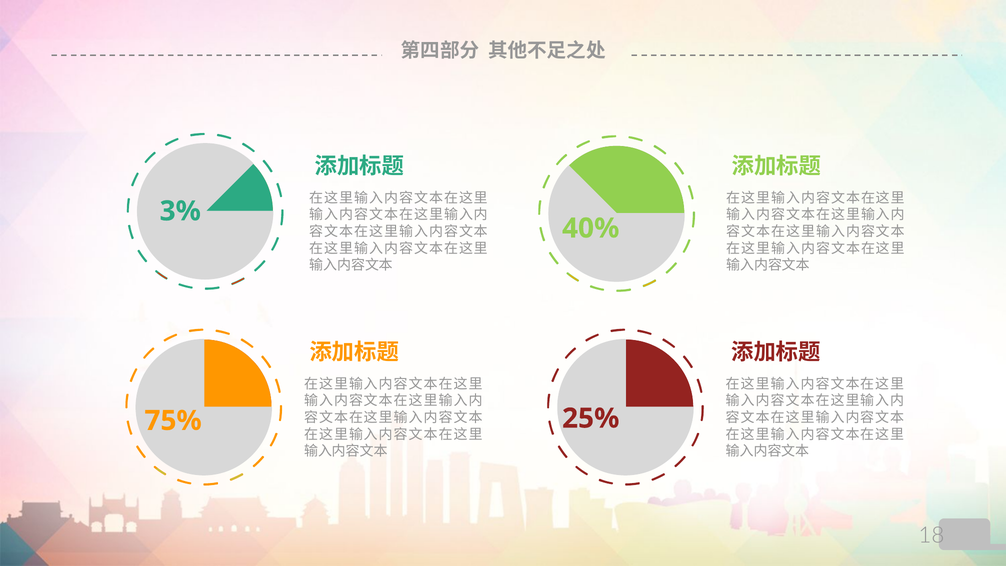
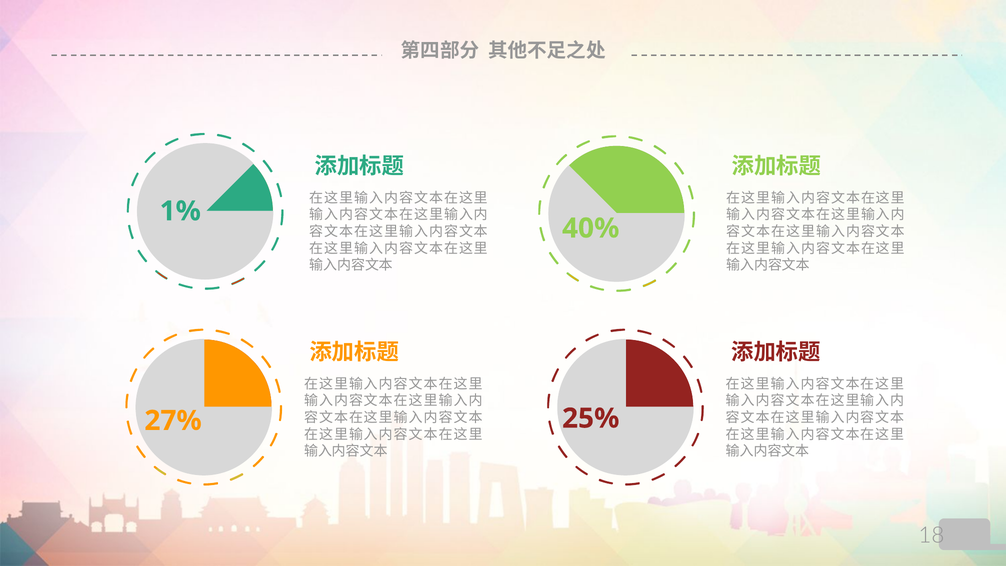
3%: 3% -> 1% (180, 211)
75%: 75% -> 27% (173, 421)
